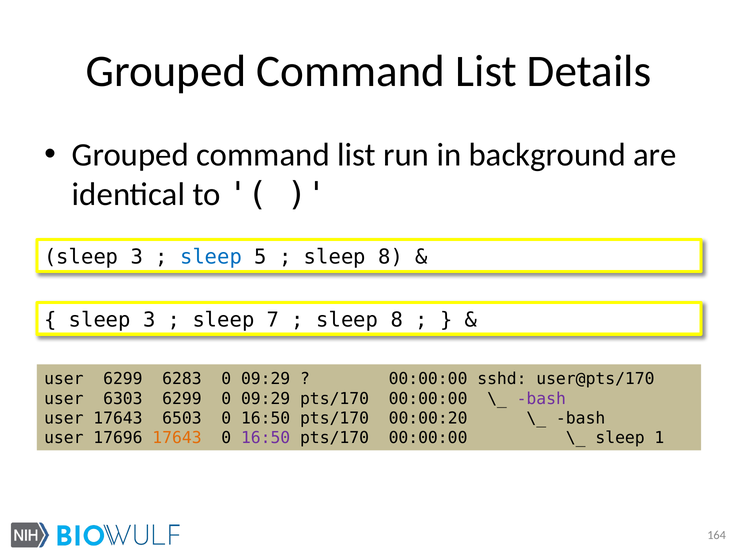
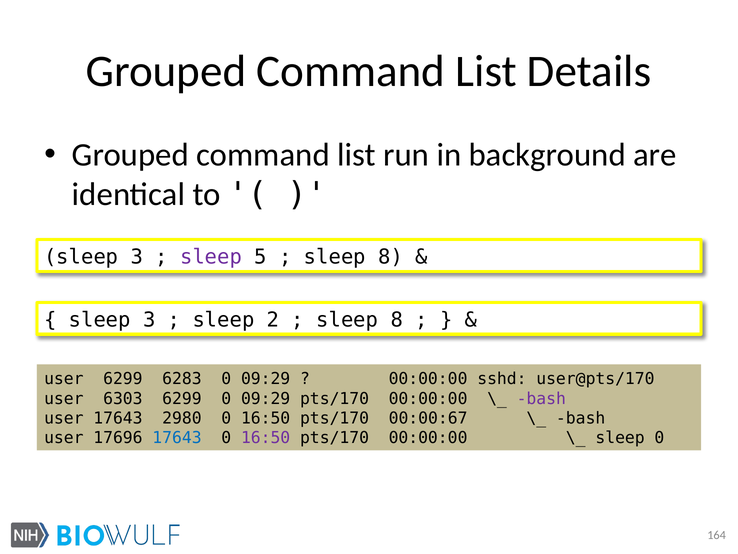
sleep colour: blue -> purple (211, 257)
7: 7 -> 2 (273, 320)
6503: 6503 -> 2980 (182, 418)
00:00:20: 00:00:20 -> 00:00:67 (428, 418)
17643 colour: orange -> blue (177, 438)
sleep 1: 1 -> 0 (659, 438)
